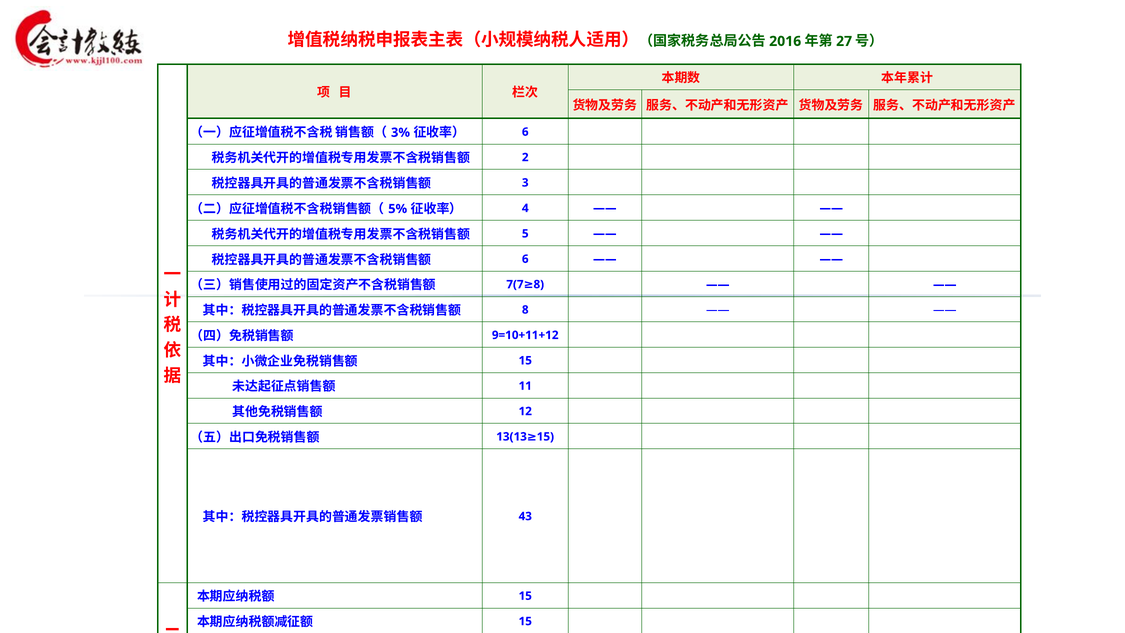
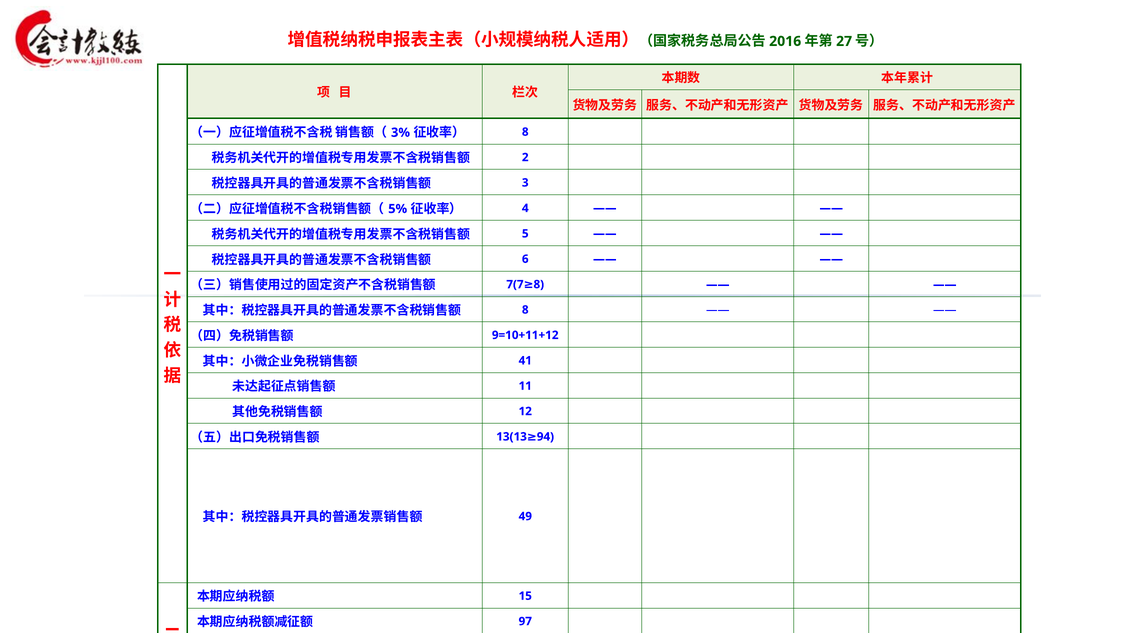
6: 6 -> 8 (525, 132)
15: 15 -> 41 (525, 360)
15: 15 -> 94 (545, 437)
43: 43 -> 49 (525, 516)
15: 15 -> 97 (525, 621)
